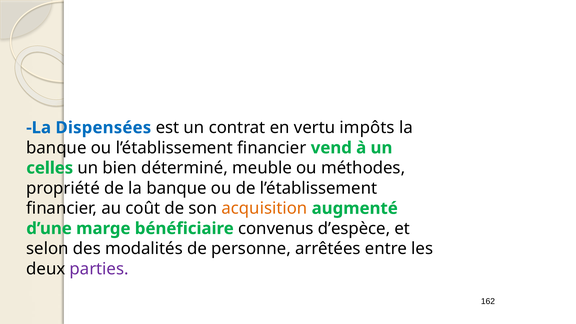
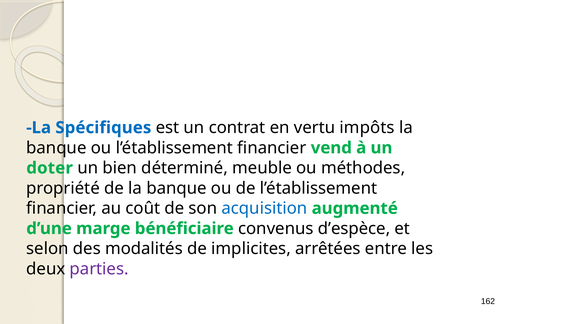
Dispensées: Dispensées -> Spécifiques (103, 128)
celles: celles -> doter (50, 168)
acquisition colour: orange -> blue (264, 208)
personne: personne -> implicites (251, 249)
